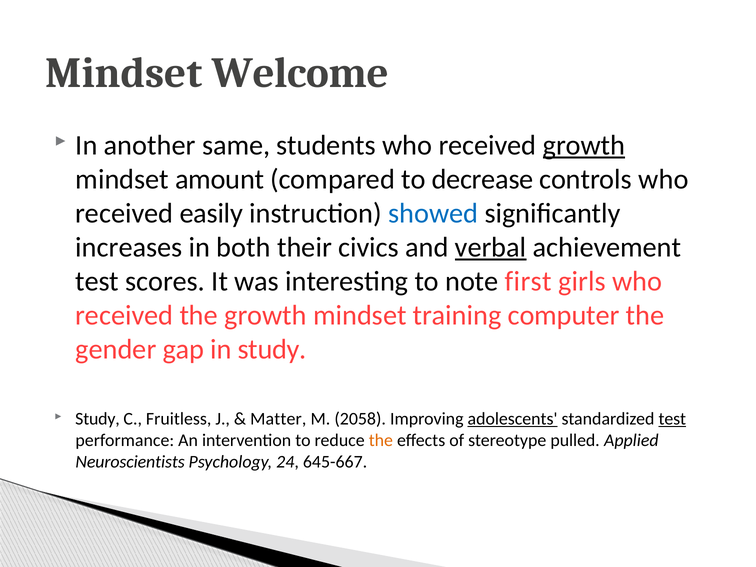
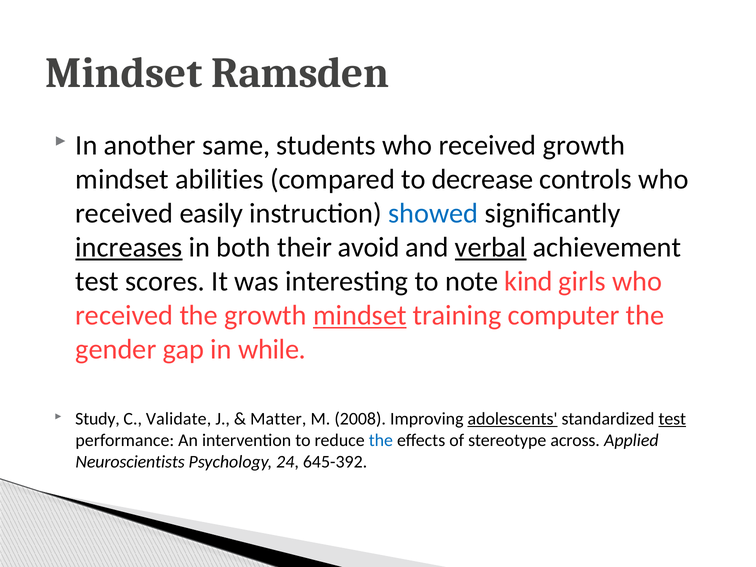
Welcome: Welcome -> Ramsden (300, 73)
growth underline: present -> none (584, 145)
amount: amount -> abilities (220, 179)
increases underline: none -> present (129, 247)
civics: civics -> avoid (369, 247)
first: first -> kind (529, 281)
mindset underline: none -> present (360, 315)
in study: study -> while (272, 350)
Fruitless: Fruitless -> Validate (179, 419)
2058: 2058 -> 2008 (360, 419)
the colour: orange -> blue (381, 440)
pulled: pulled -> across (575, 440)
645-667: 645-667 -> 645-392 (335, 462)
